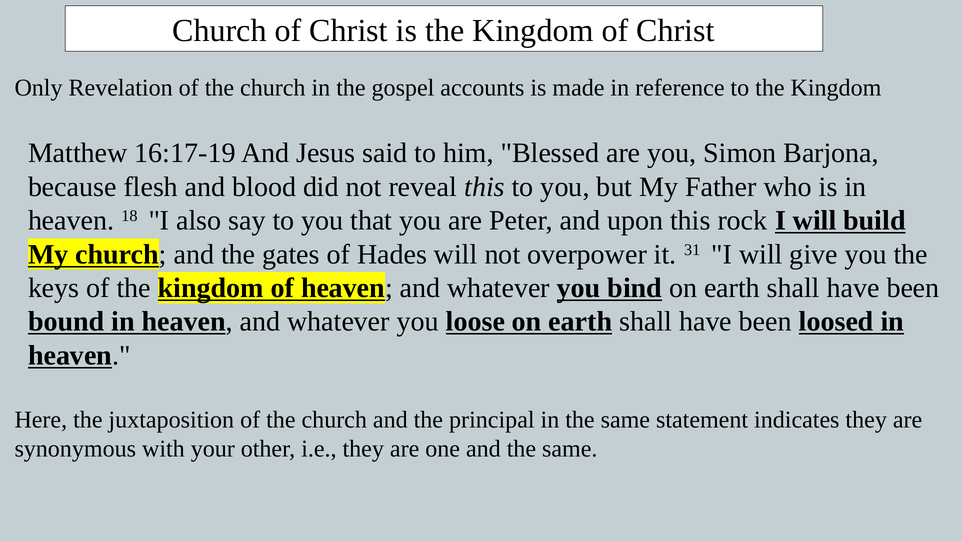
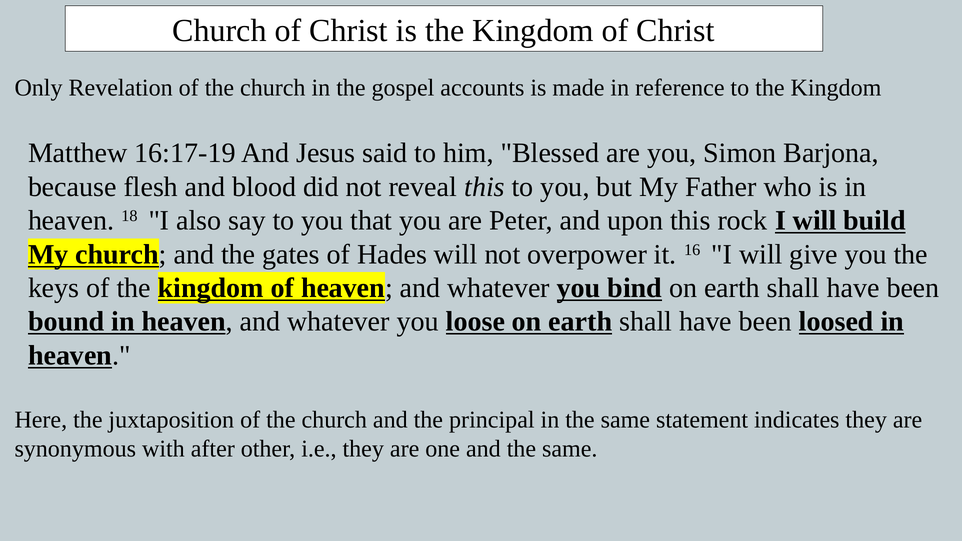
31: 31 -> 16 (692, 250)
your: your -> after (213, 449)
